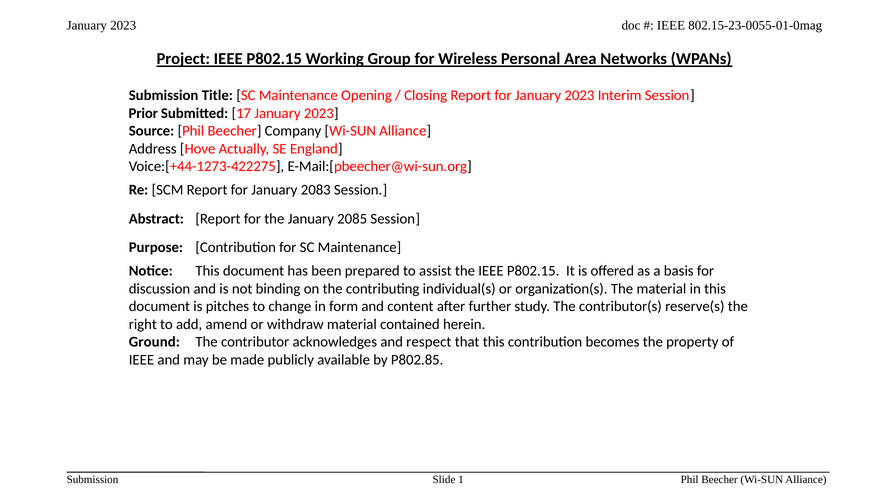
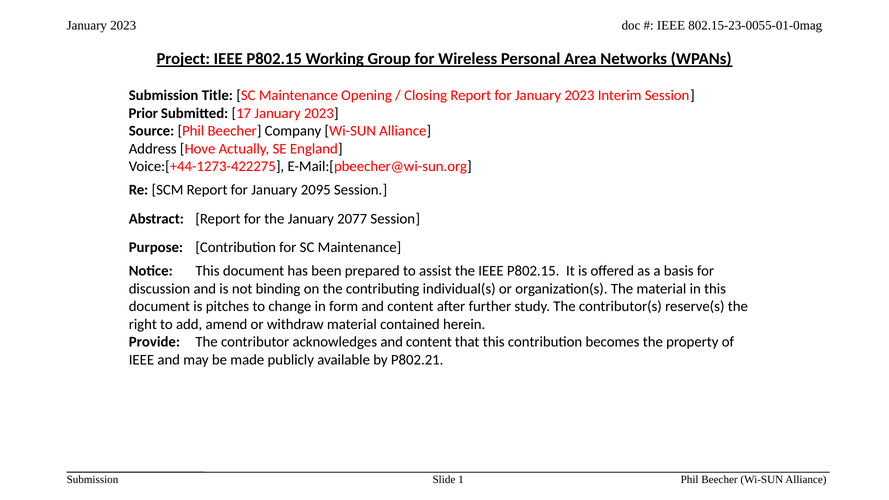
2083: 2083 -> 2095 (316, 190)
2085: 2085 -> 2077 (352, 219)
Ground: Ground -> Provide (154, 342)
acknowledges and respect: respect -> content (429, 342)
P802.85: P802.85 -> P802.21 (417, 360)
